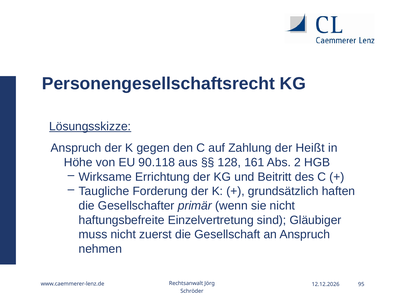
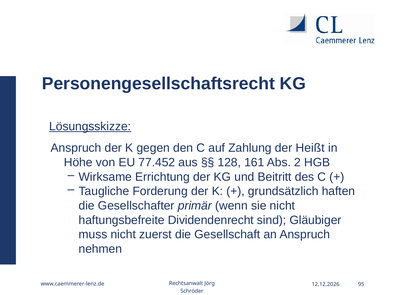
90.118: 90.118 -> 77.452 (157, 162)
Einzelvertretung: Einzelvertretung -> Dividendenrecht (211, 220)
